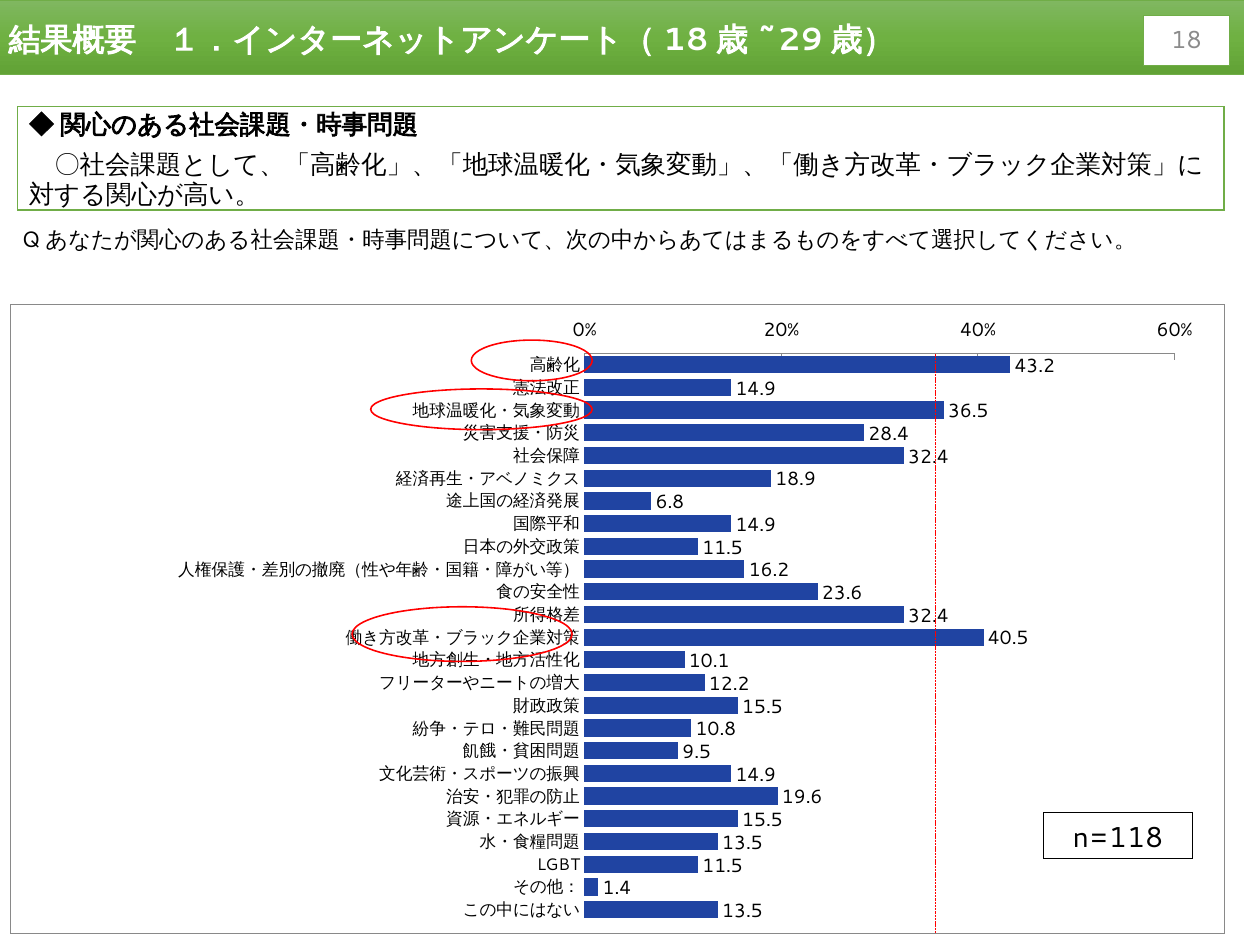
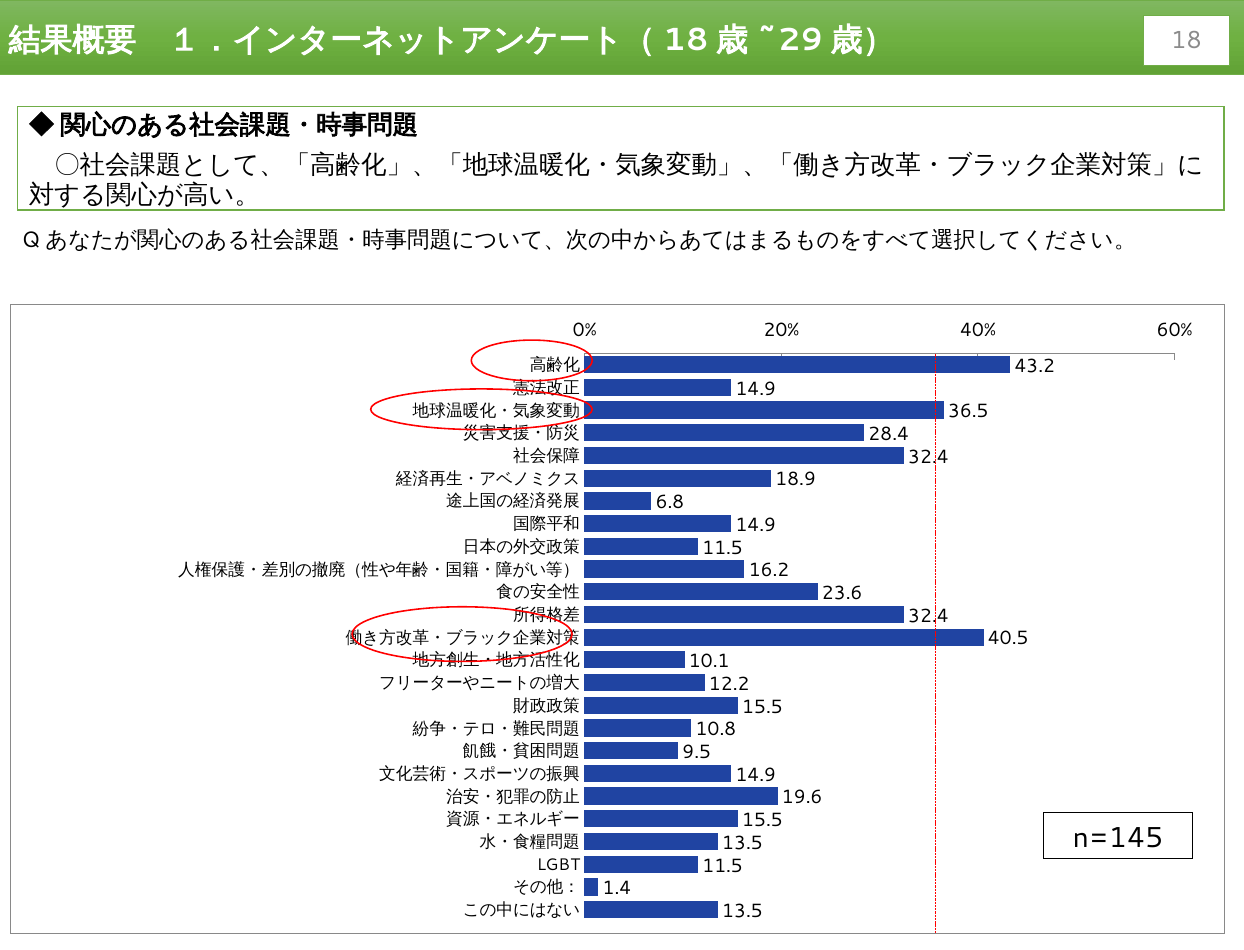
n=118: n=118 -> n=145 (1118, 837)
